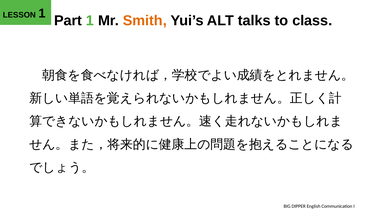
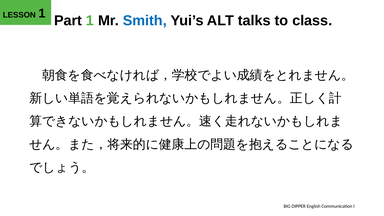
Smith colour: orange -> blue (145, 21)
